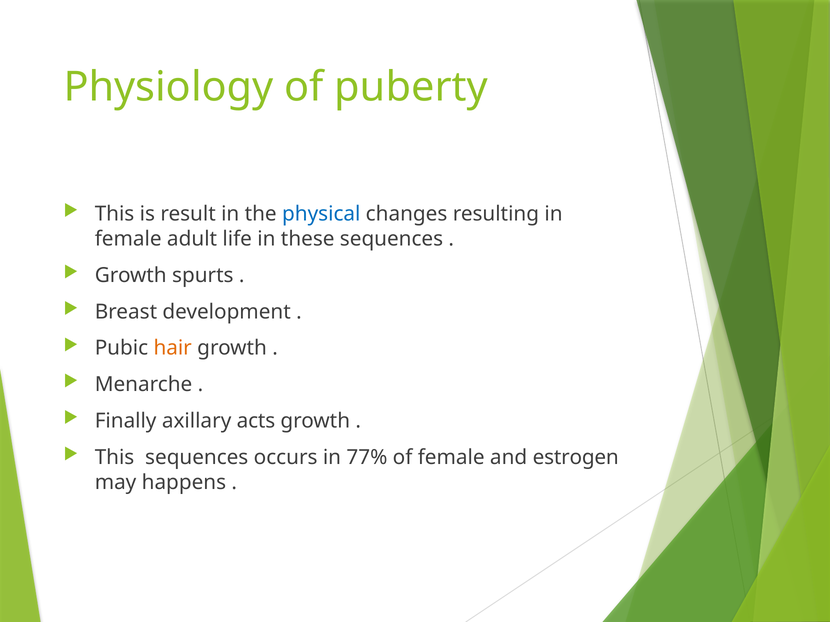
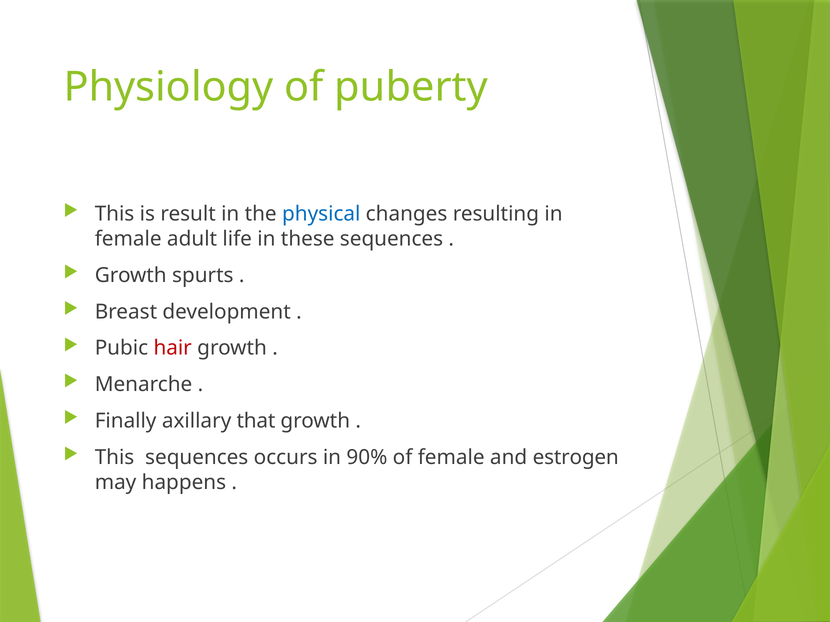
hair colour: orange -> red (173, 348)
acts: acts -> that (256, 421)
77%: 77% -> 90% (367, 458)
